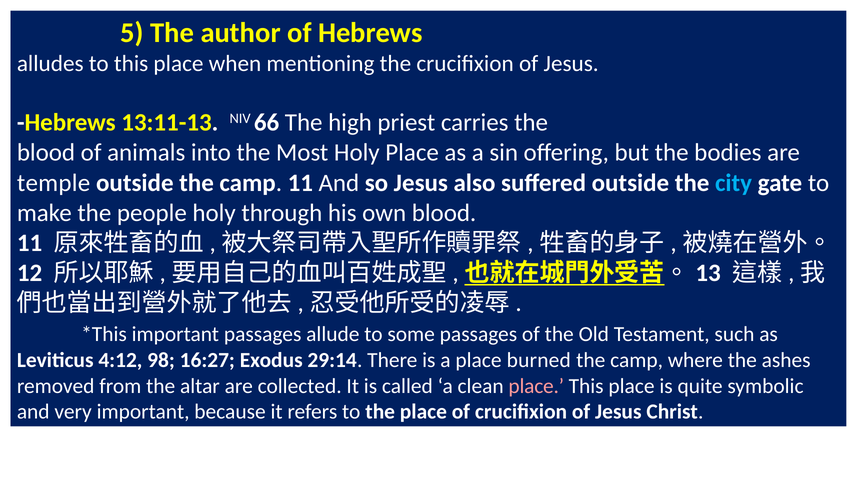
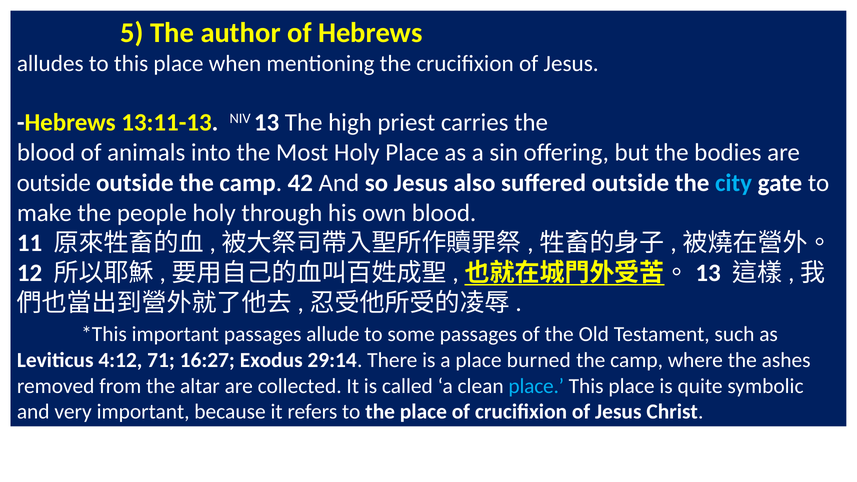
66: 66 -> 13 (267, 123)
temple: temple -> outside (54, 183)
camp 11: 11 -> 42 (300, 183)
98: 98 -> 71 (161, 361)
place colour: pink -> light blue (536, 386)
